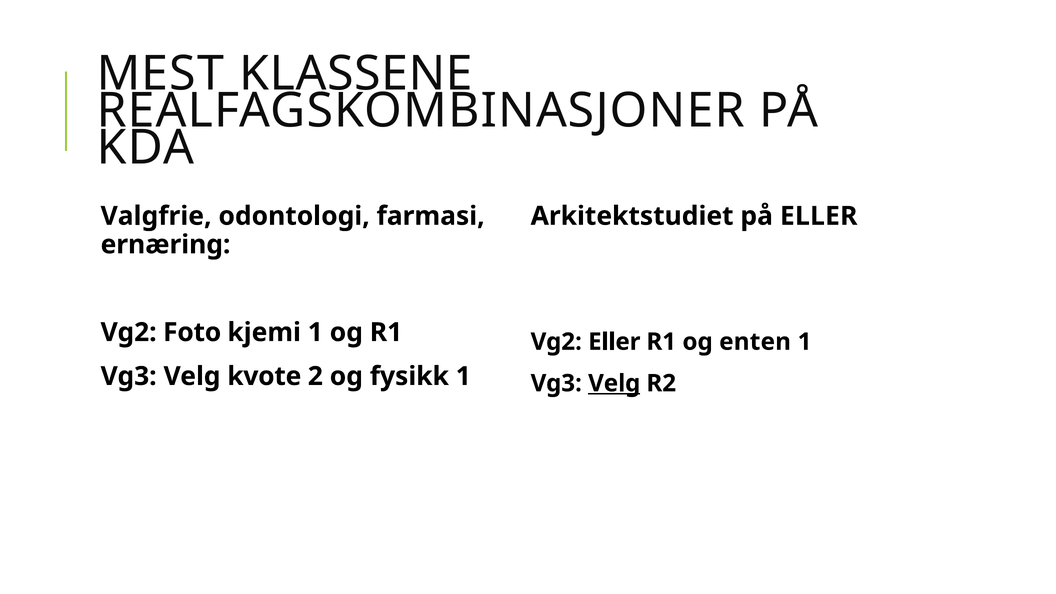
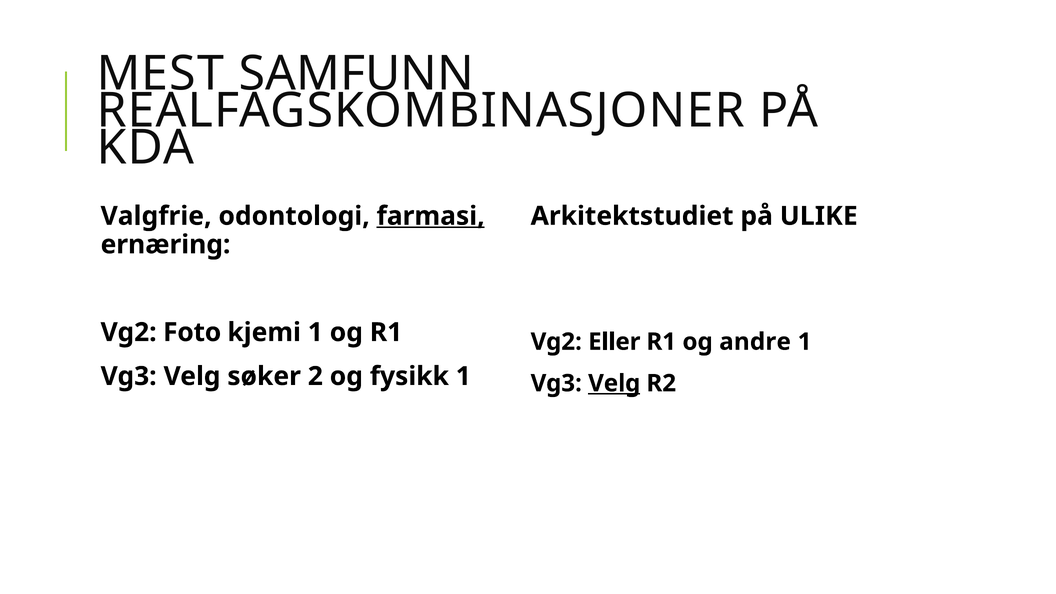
KLASSENE: KLASSENE -> SAMFUNN (356, 74)
farmasi underline: none -> present (431, 216)
på ELLER: ELLER -> ULIKE (819, 216)
enten: enten -> andre (755, 342)
kvote: kvote -> søker (264, 376)
